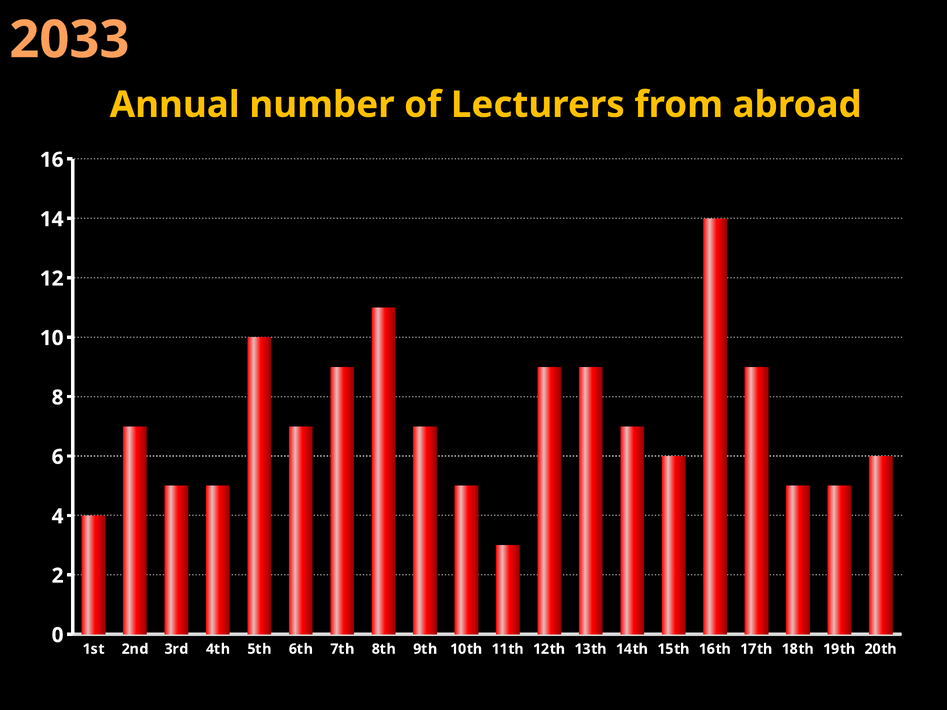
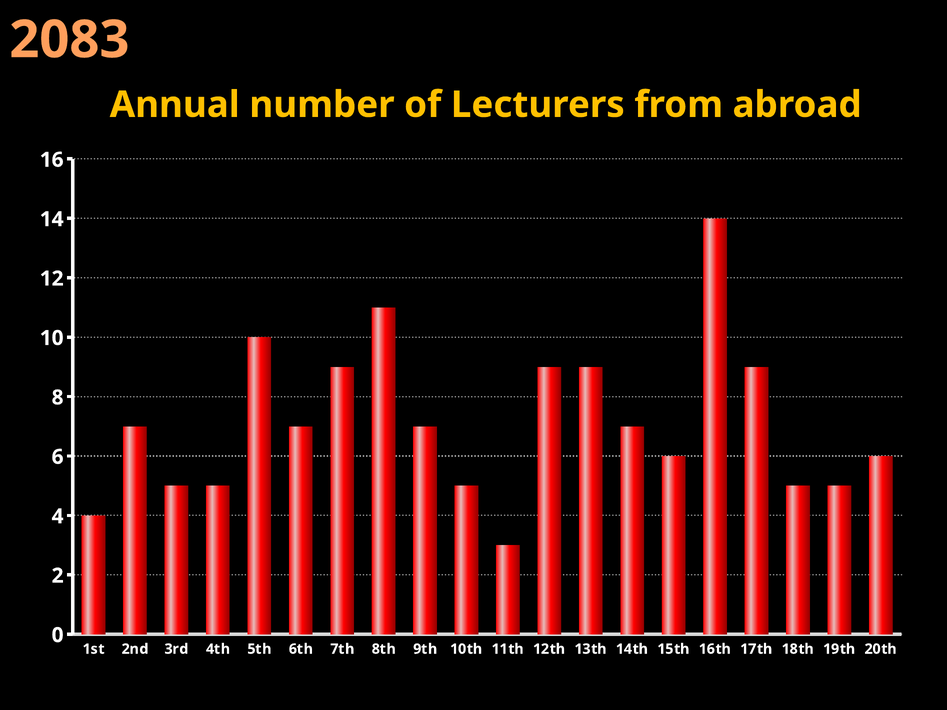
2033: 2033 -> 2083 (69, 40)
